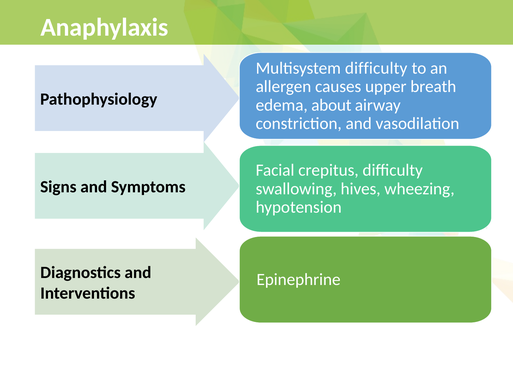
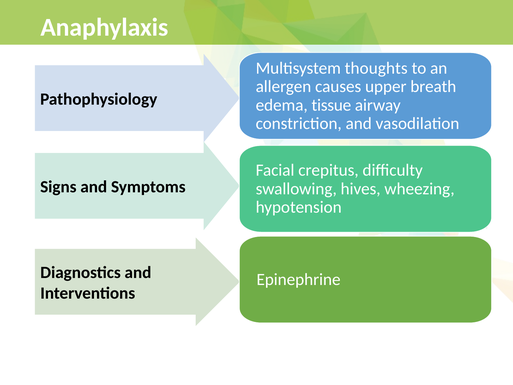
Multisystem difficulty: difficulty -> thoughts (376, 68)
about: about -> tissue (331, 105)
